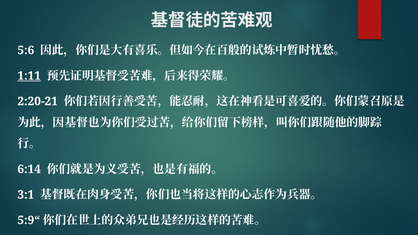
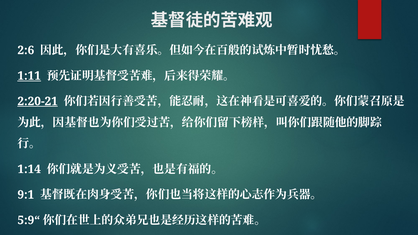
5:6: 5:6 -> 2:6 (26, 50)
2:20-21 underline: none -> present (38, 101)
6:14: 6:14 -> 1:14 (29, 169)
3:1: 3:1 -> 9:1 (26, 195)
